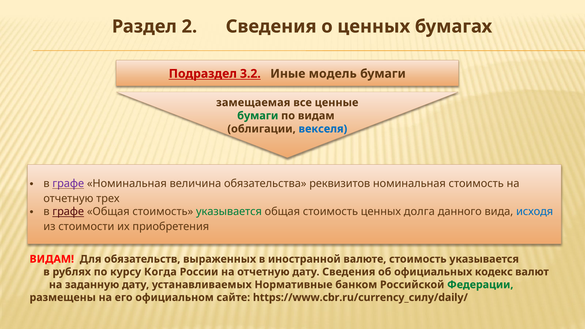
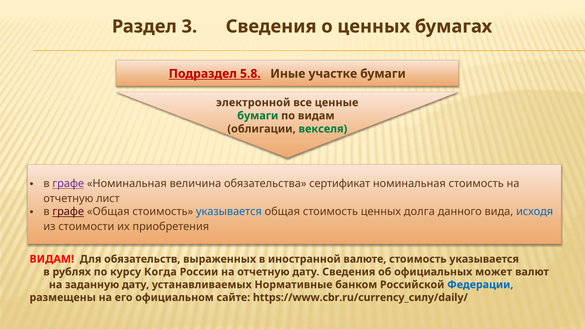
2: 2 -> 3 (189, 26)
3.2: 3.2 -> 5.8 (250, 74)
модель: модель -> участке (333, 74)
замещаемая: замещаемая -> электронной (253, 103)
векселя colour: blue -> green (323, 129)
реквизитов: реквизитов -> сертификат (340, 183)
трех: трех -> лист (108, 198)
указывается colour: green -> blue (229, 212)
кодекс: кодекс -> может (494, 272)
Федерации colour: green -> blue (480, 285)
